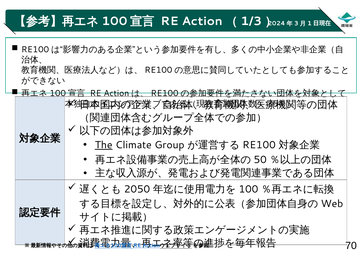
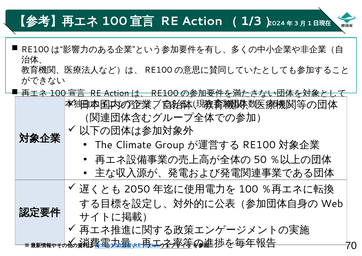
The underline: present -> none (104, 145)
